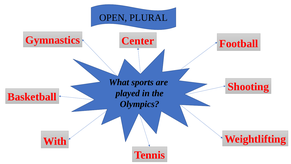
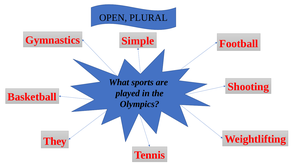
Center: Center -> Simple (138, 41)
With: With -> They (55, 141)
